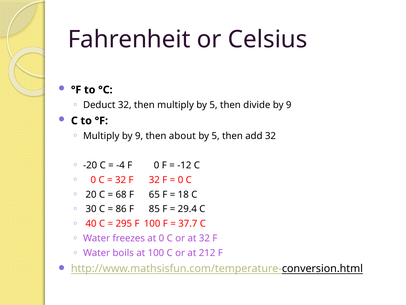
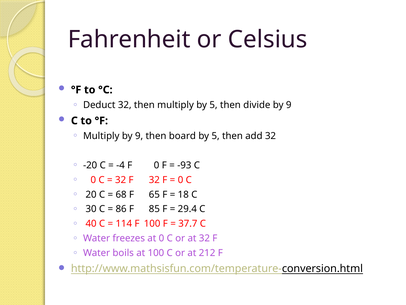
about: about -> board (182, 136)
-12: -12 -> -93 (184, 165)
295: 295 -> 114 (124, 223)
